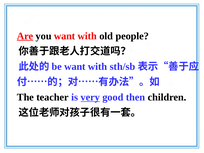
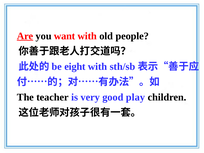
want: want -> eight (75, 67)
very underline: present -> none (90, 97)
then: then -> play (135, 97)
